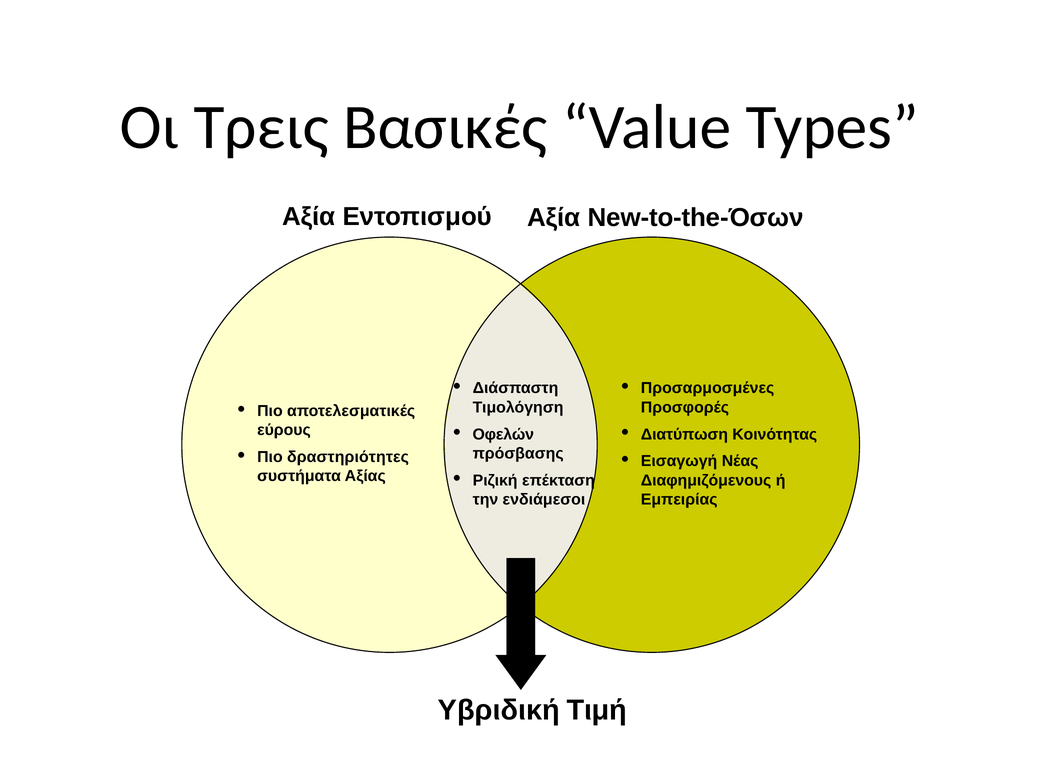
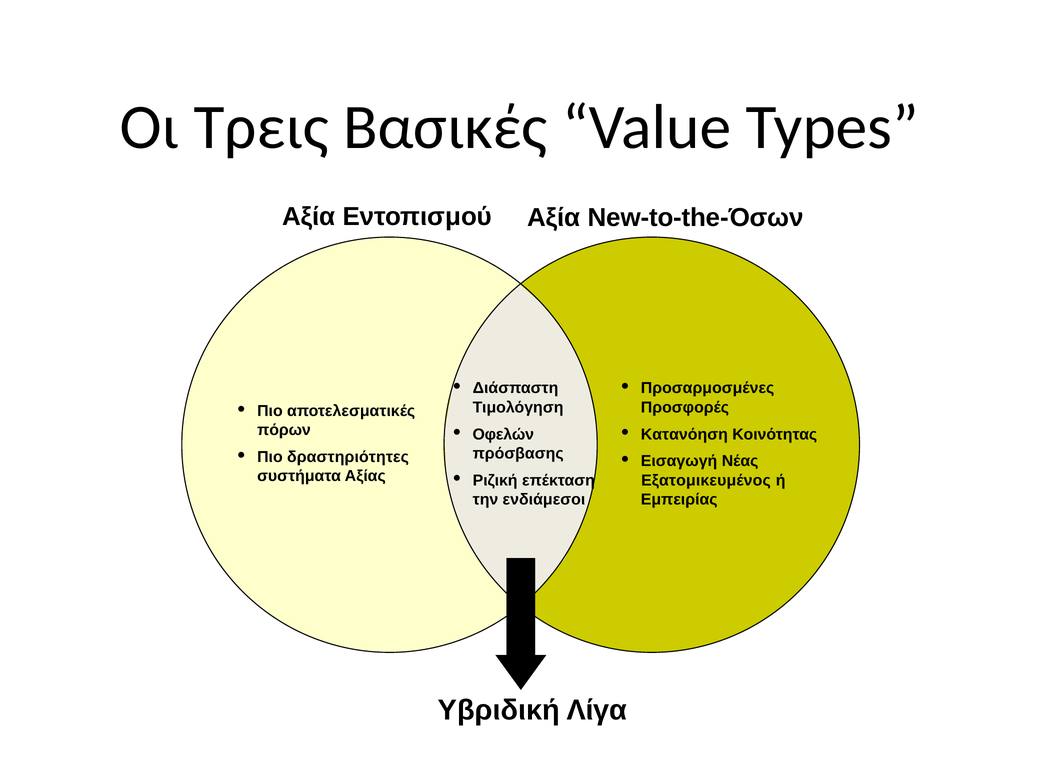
εύρους: εύρους -> πόρων (284, 430)
Διατύπωση: Διατύπωση -> Κατανόηση (684, 434)
Διαφημιζόμενους: Διαφημιζόμενους -> Εξατομικευμένος (706, 480)
Τιμή: Τιμή -> Λίγα (597, 710)
